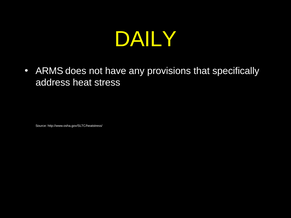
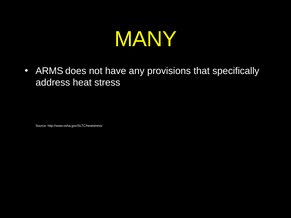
DAILY: DAILY -> MANY (146, 39)
